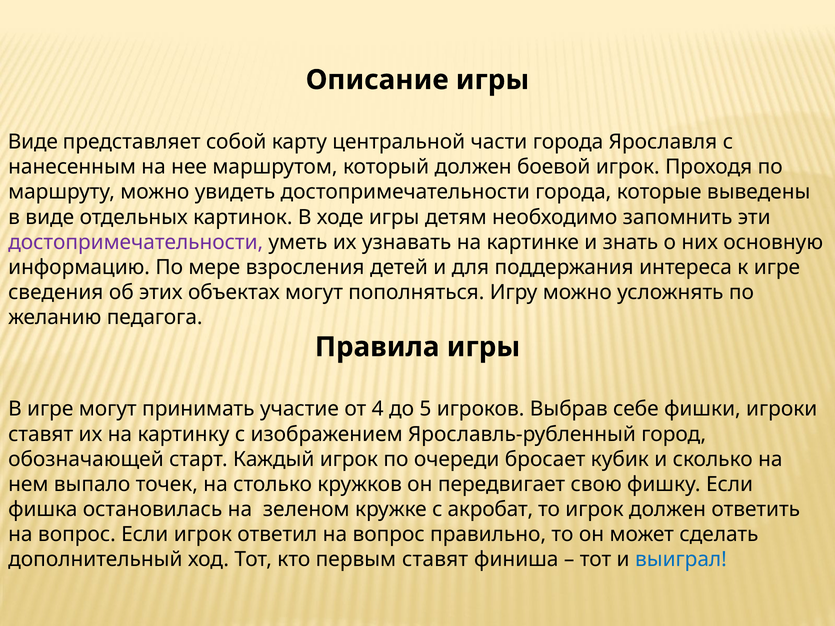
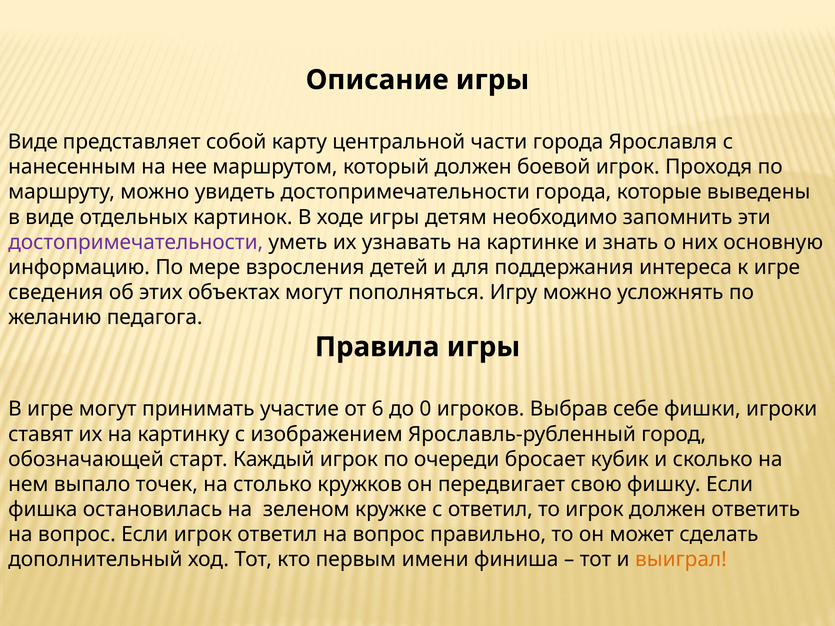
4: 4 -> 6 (378, 409)
5: 5 -> 0 (425, 409)
с акробат: акробат -> ответил (490, 509)
первым ставят: ставят -> имени (435, 560)
выиграл colour: blue -> orange (681, 560)
